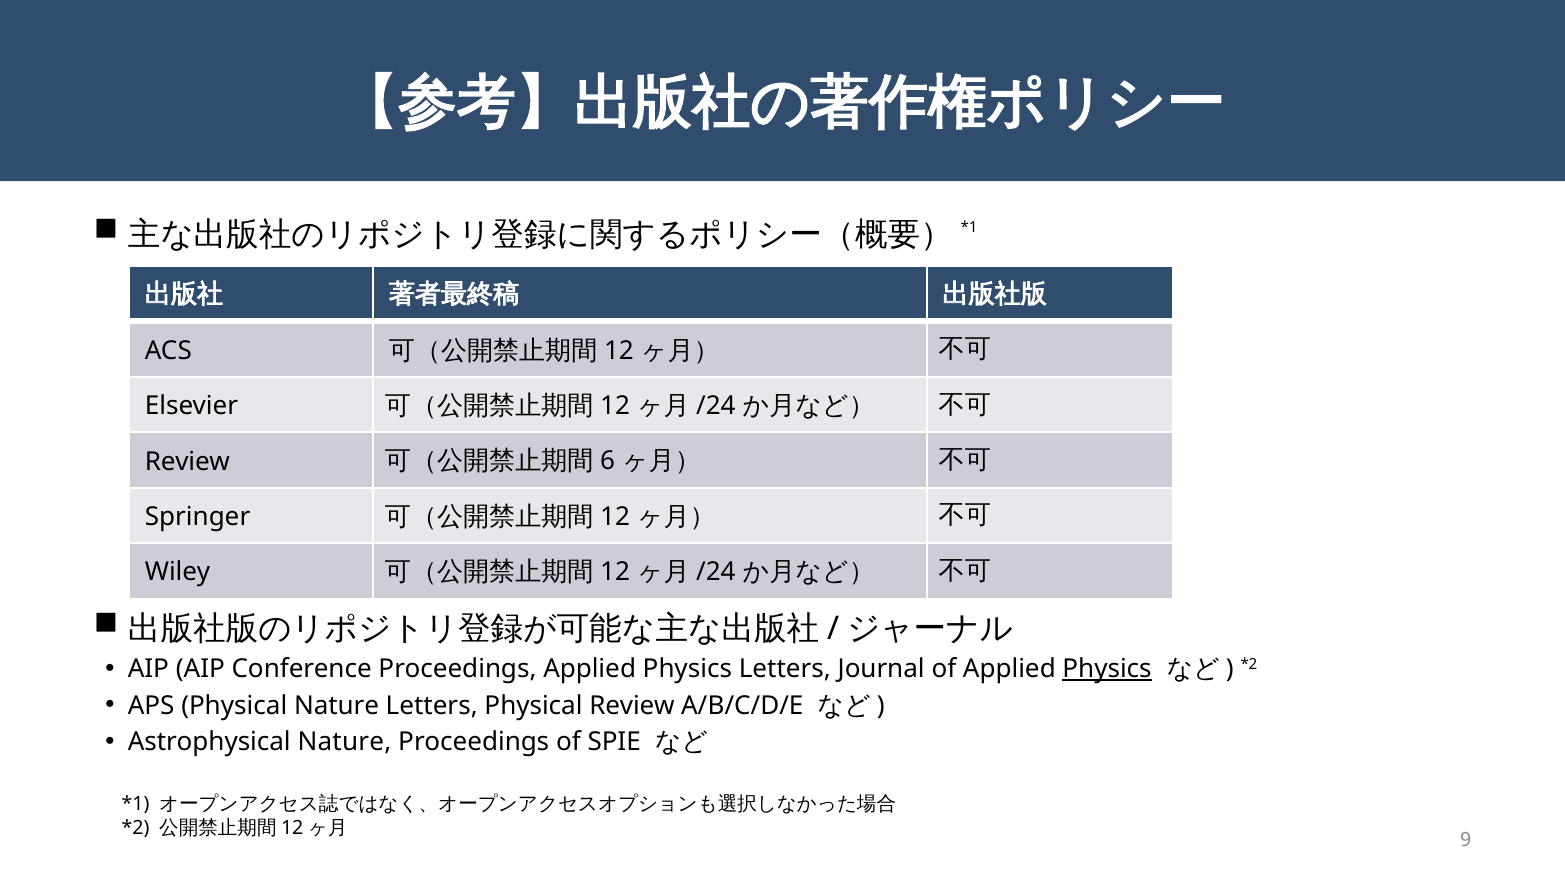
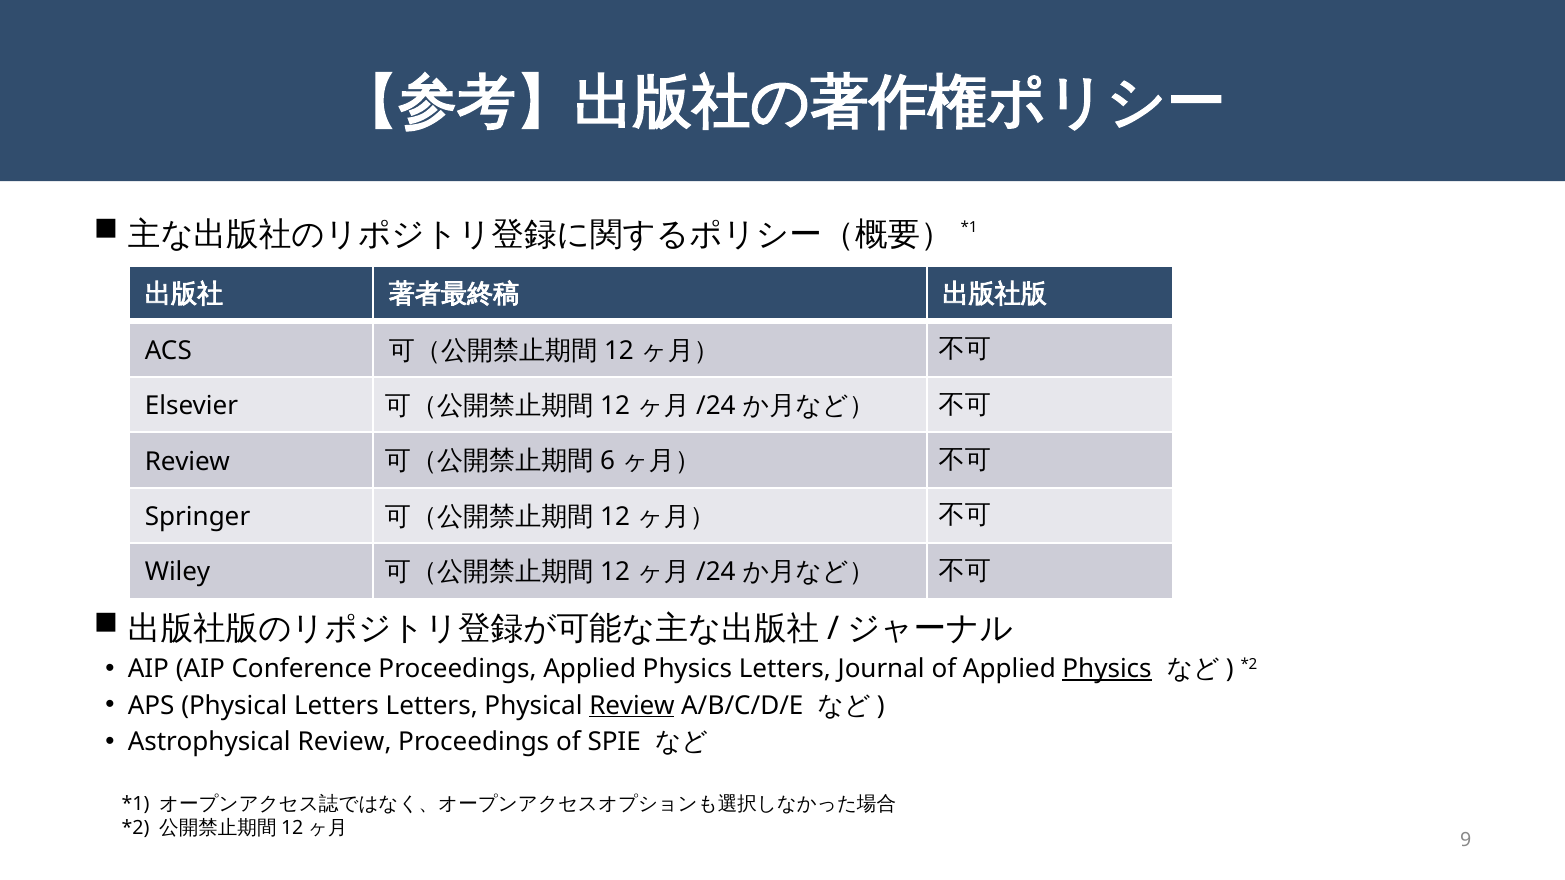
Physical Nature: Nature -> Letters (336, 706)
Review underline: none -> present (632, 706)
Astrophysical Nature: Nature -> Review (345, 742)
